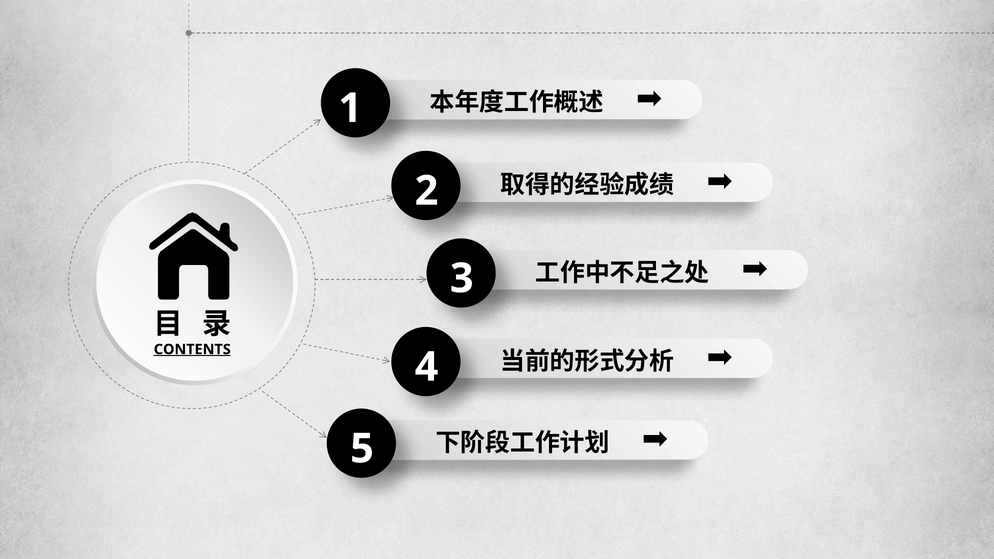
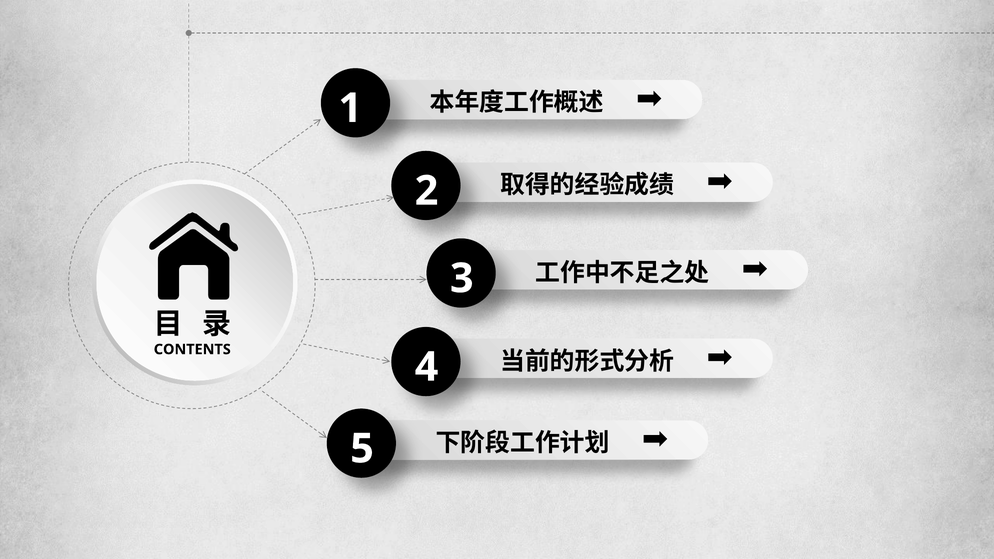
CONTENTS underline: present -> none (192, 349)
